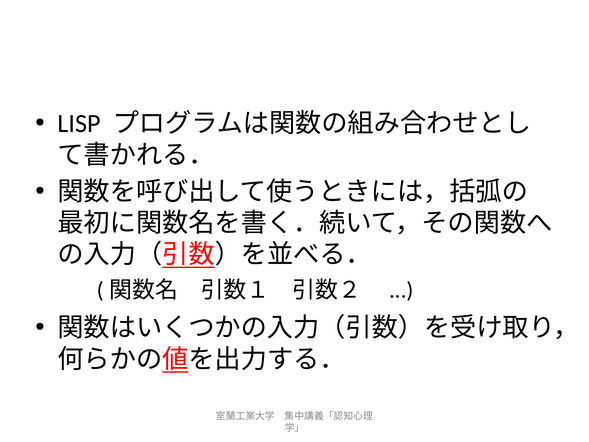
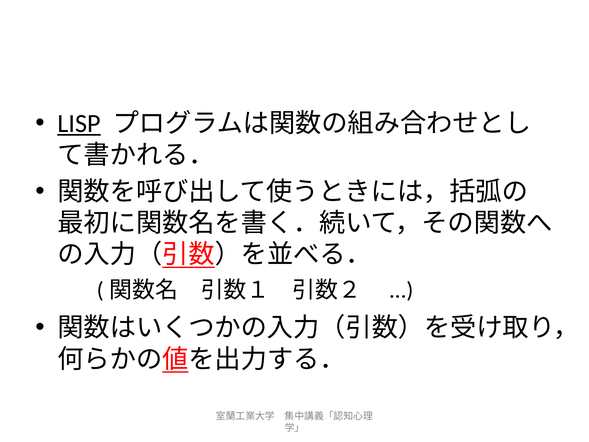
LISP underline: none -> present (79, 124)
